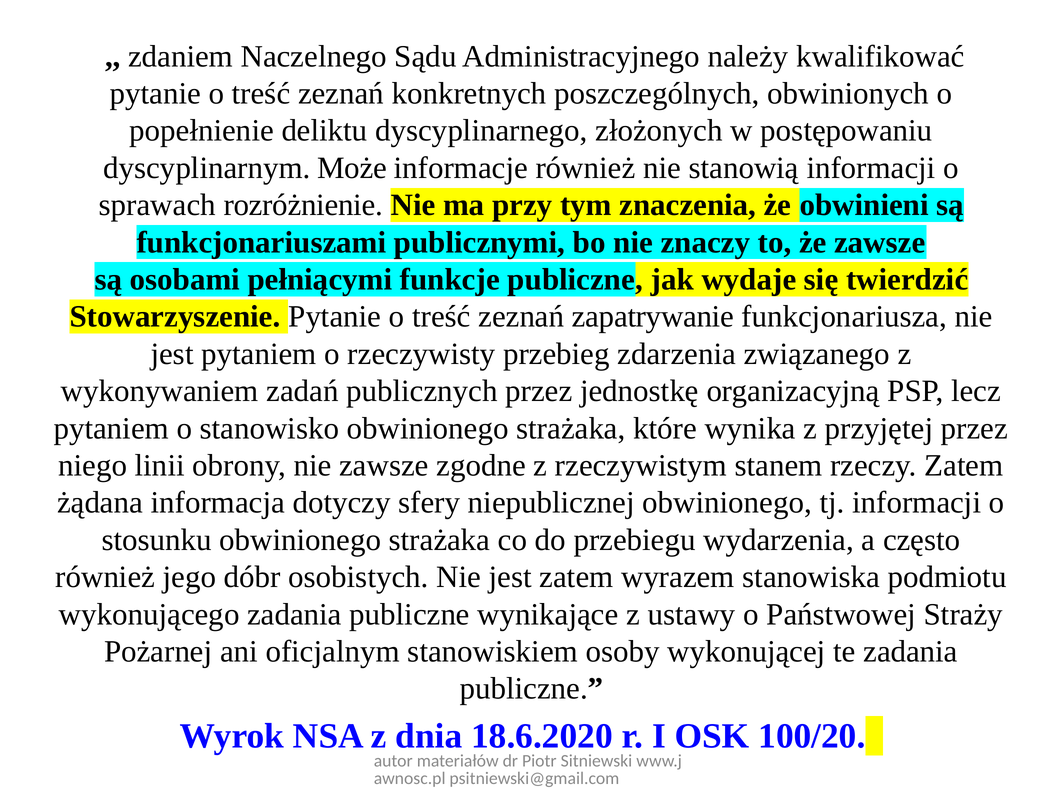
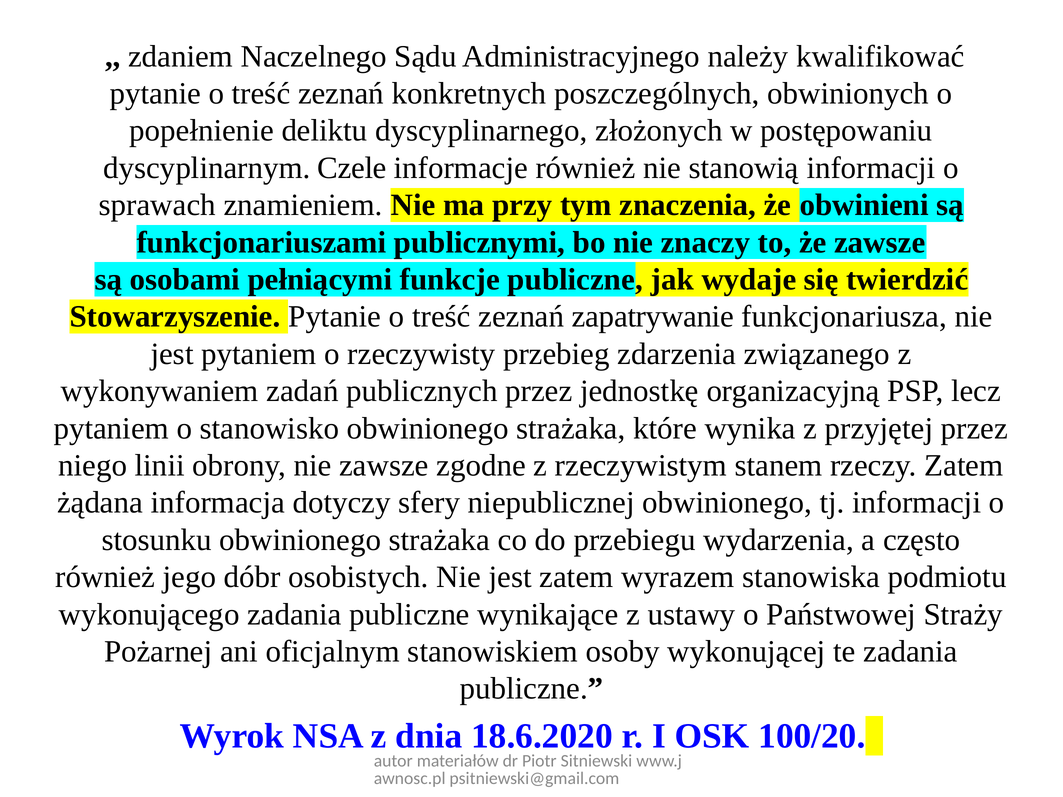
Może: Może -> Czele (352, 168)
rozróżnienie: rozróżnienie -> znamieniem (303, 205)
